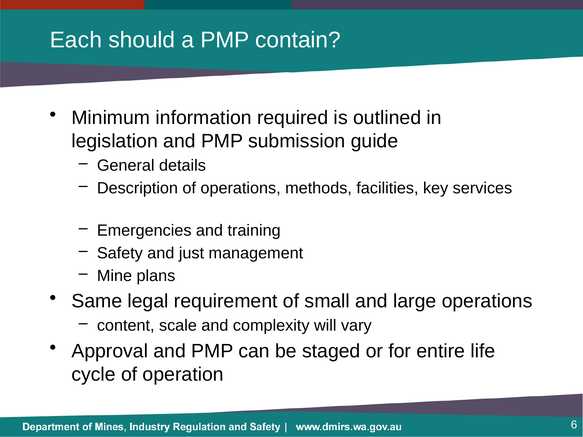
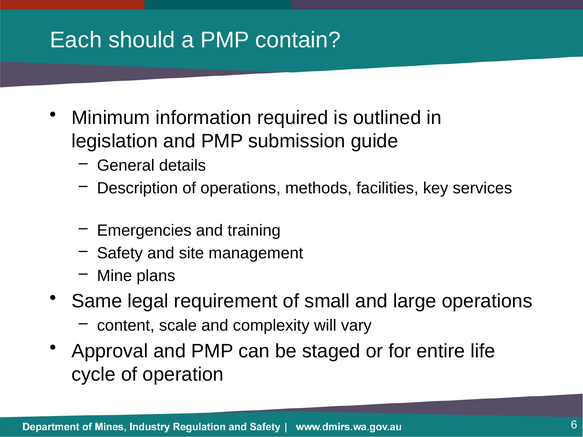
just: just -> site (191, 253)
